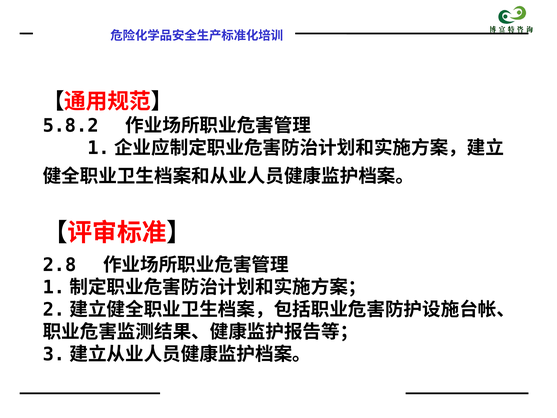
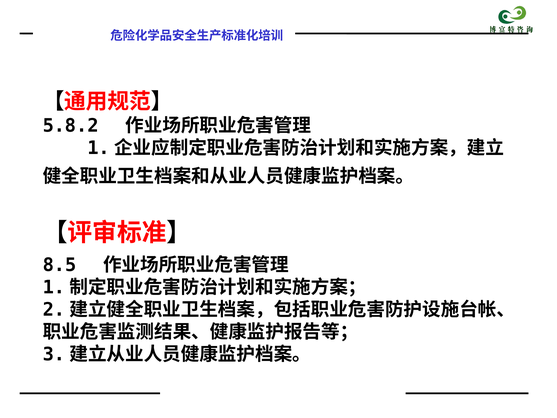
2.8: 2.8 -> 8.5 (59, 265)
